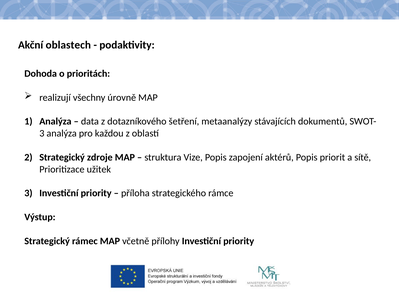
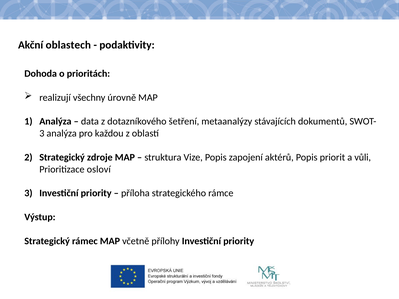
sítě: sítě -> vůli (363, 157)
užitek: užitek -> osloví (99, 169)
